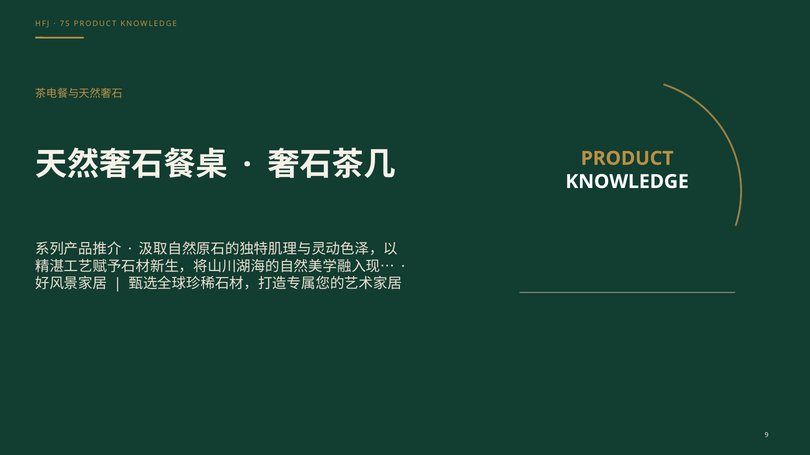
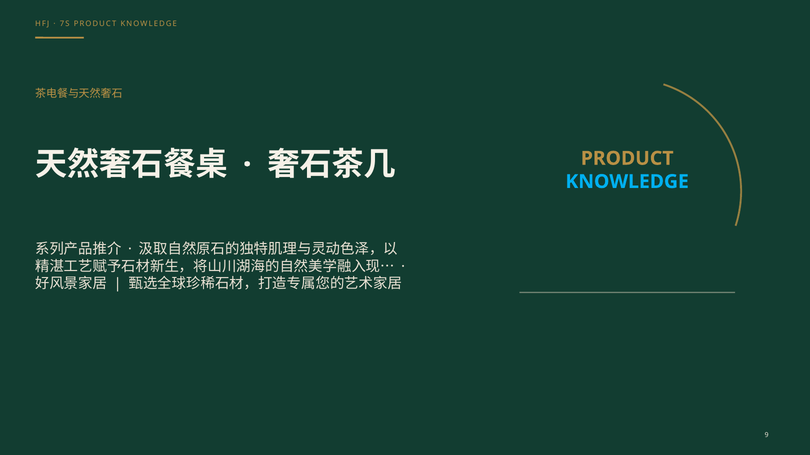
KNOWLEDGE colour: white -> light blue (627, 182)
